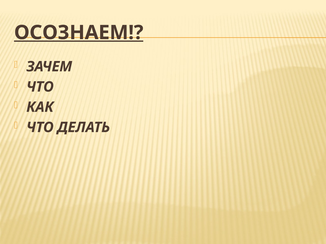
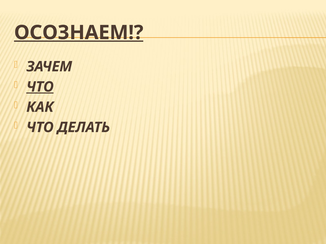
ЧТО underline: none -> present (40, 87)
